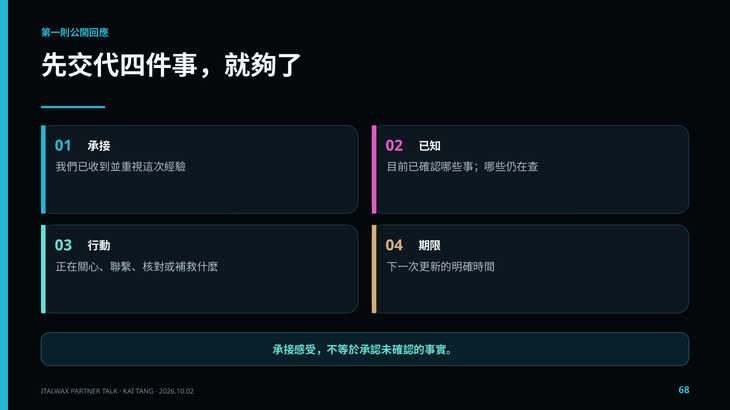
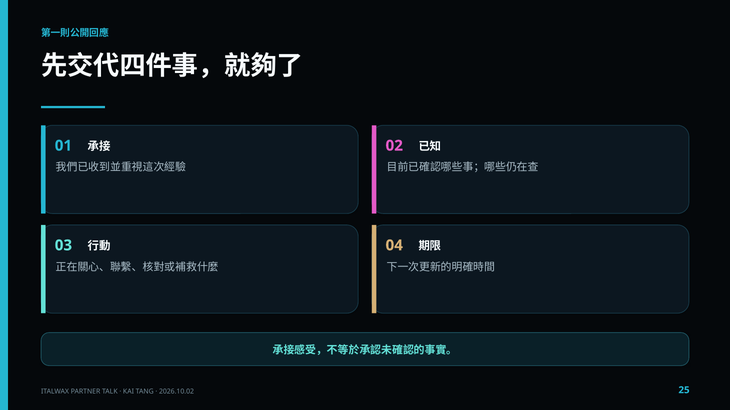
68: 68 -> 25 (684, 391)
